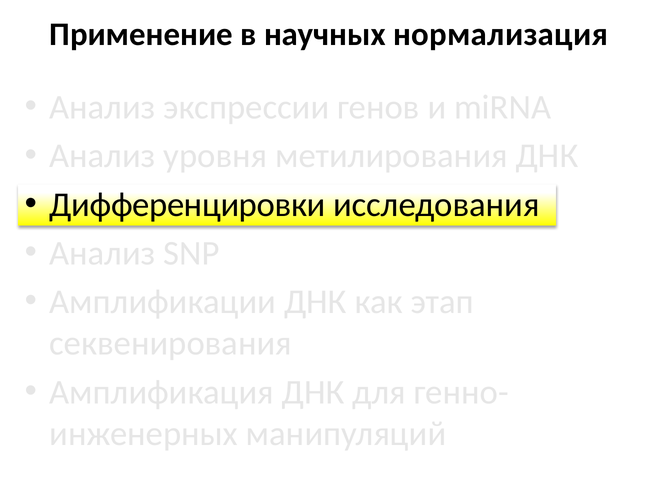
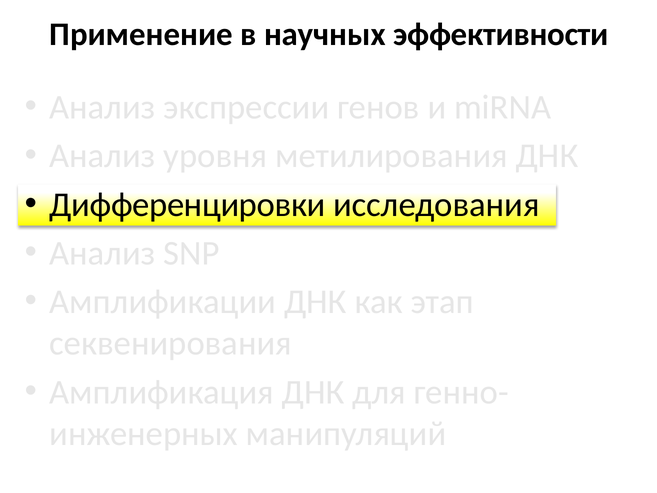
нормализация: нормализация -> эффективности (501, 34)
